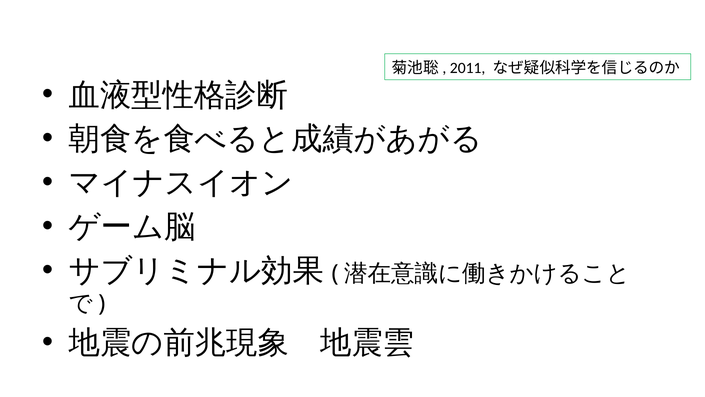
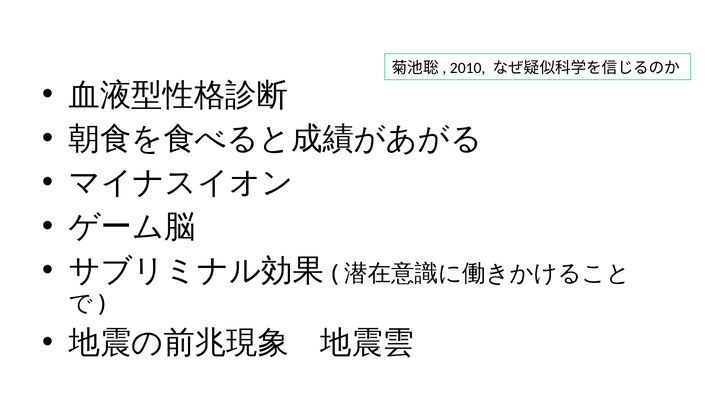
2011: 2011 -> 2010 (468, 68)
